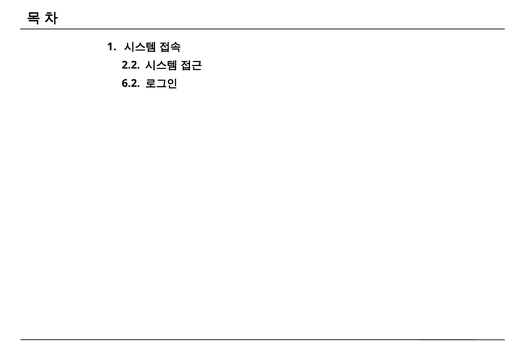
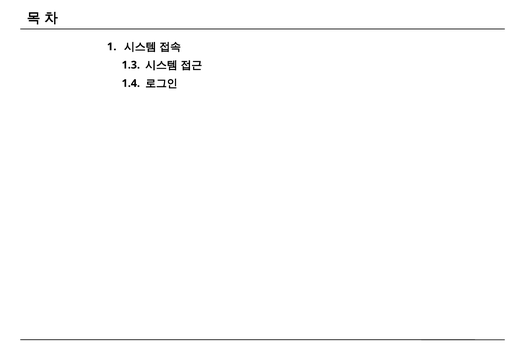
2.2: 2.2 -> 1.3 (131, 65)
6.2: 6.2 -> 1.4 (131, 83)
